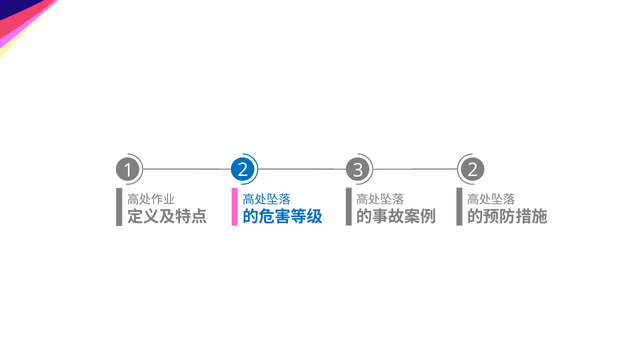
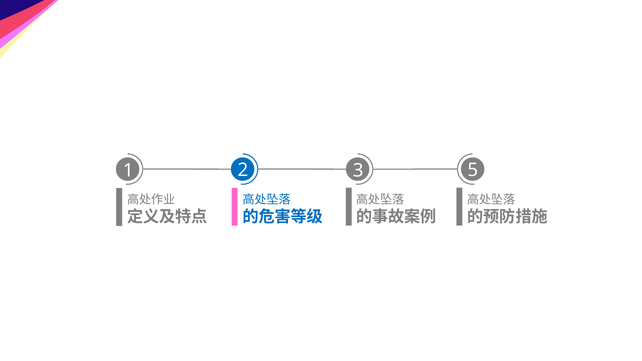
3 2: 2 -> 5 (473, 170)
